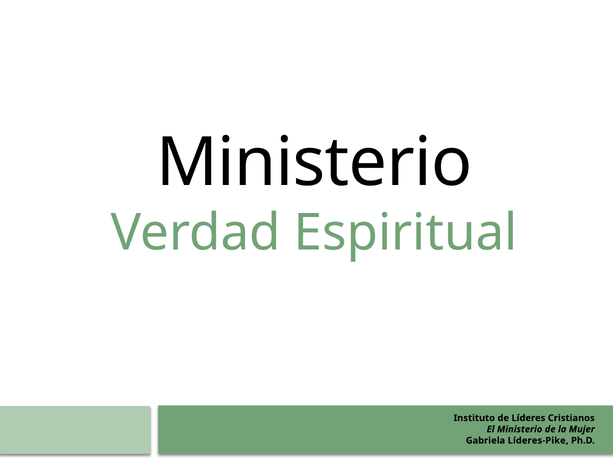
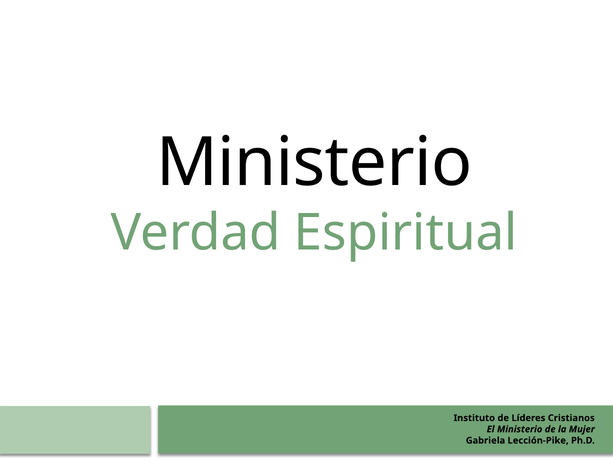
Líderes-Pike: Líderes-Pike -> Lección-Pike (538, 440)
